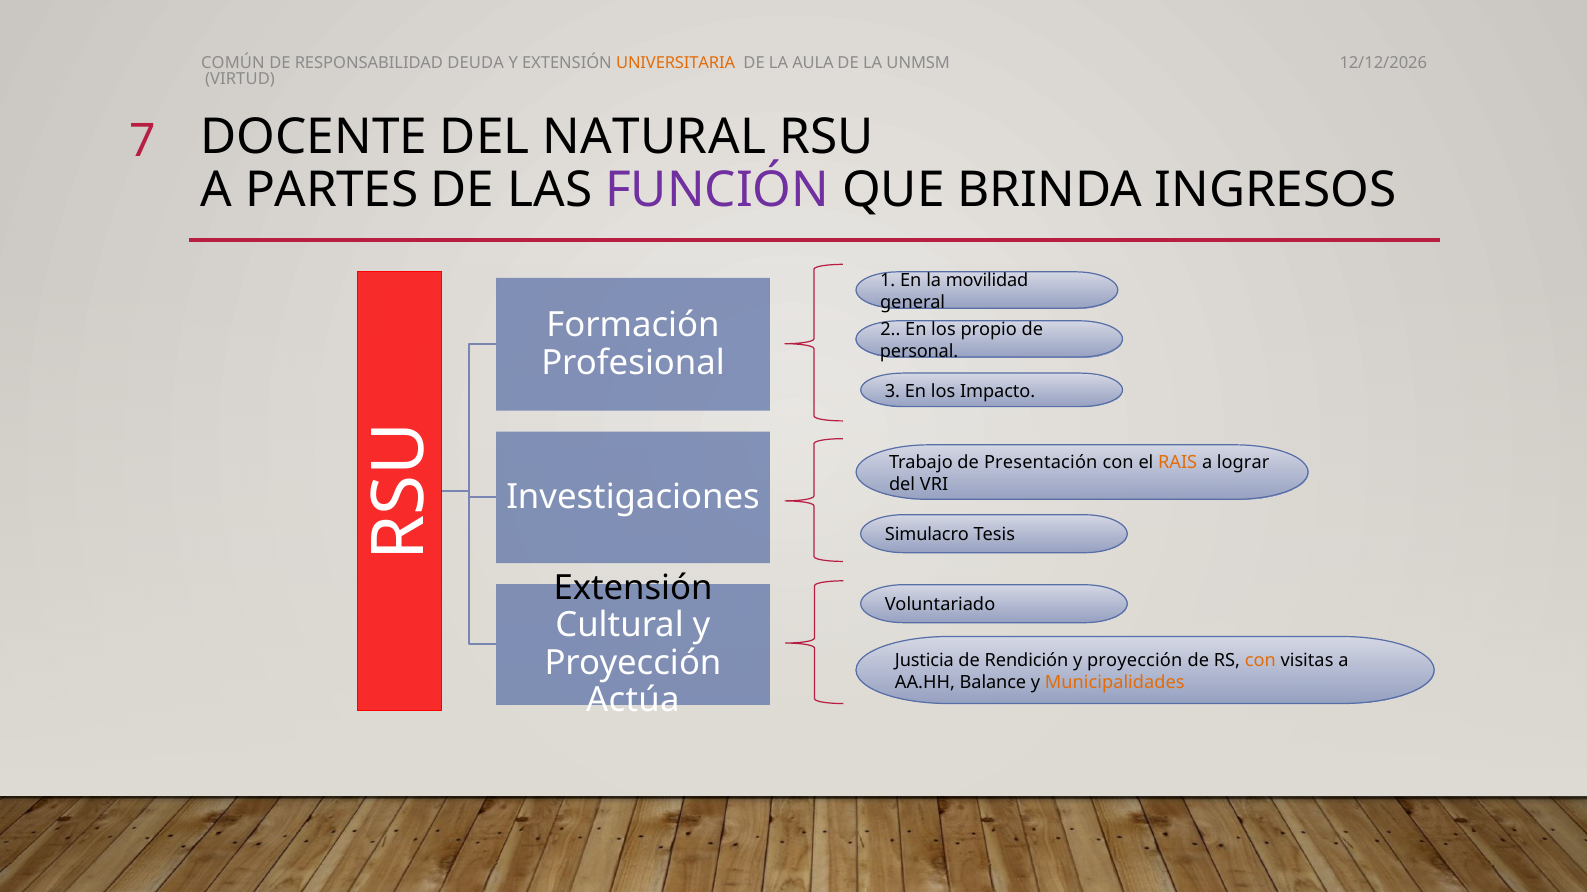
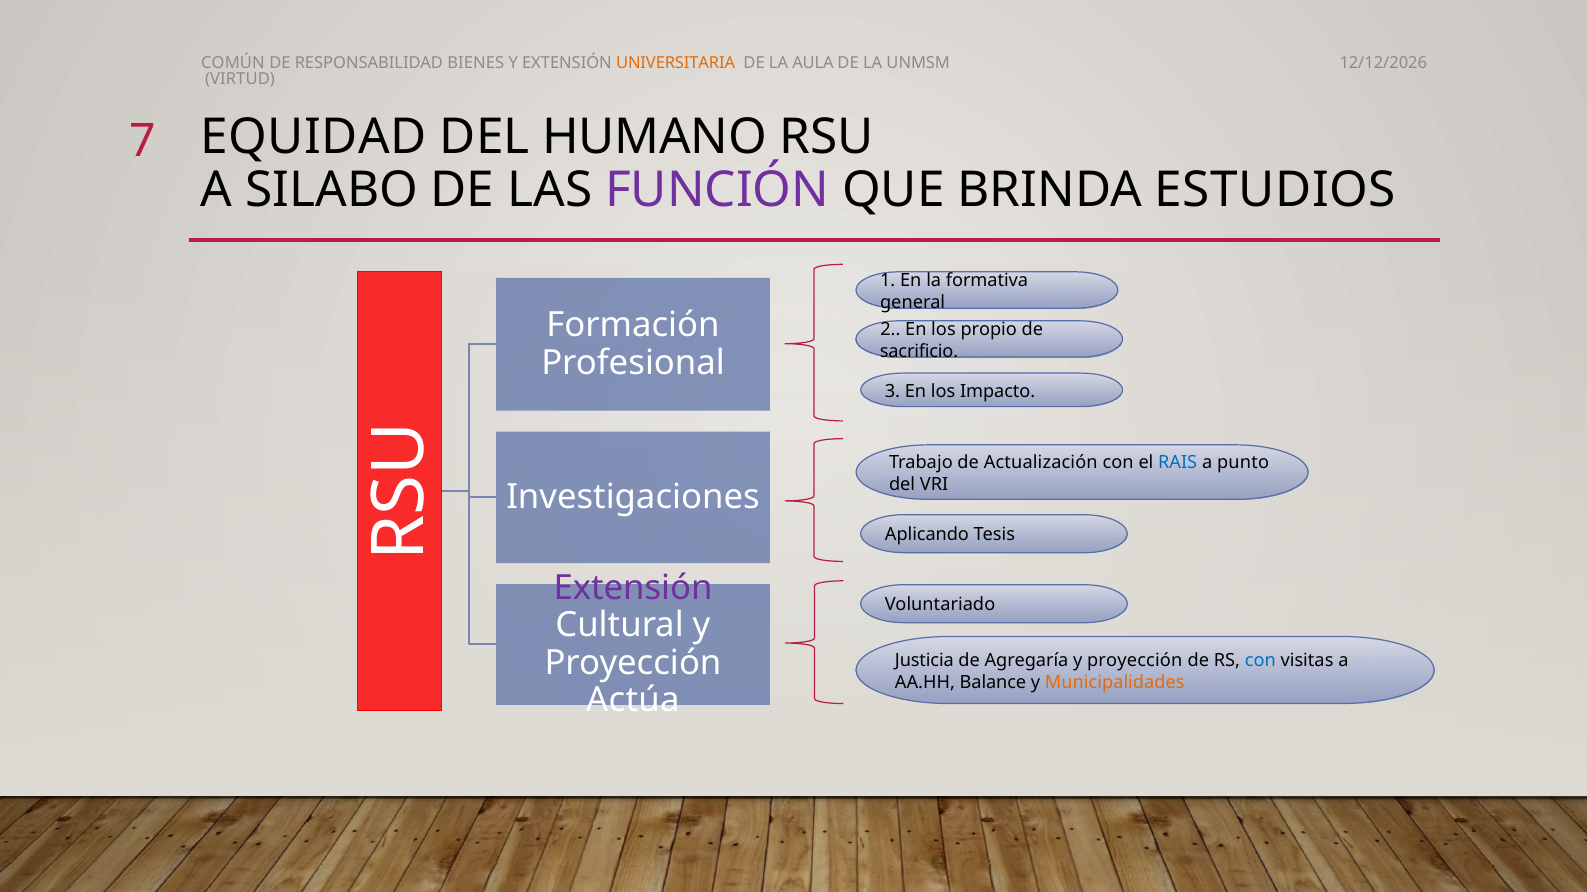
DEUDA: DEUDA -> BIENES (476, 63)
DOCENTE: DOCENTE -> EQUIDAD (314, 137)
NATURAL: NATURAL -> HUMANO (655, 137)
PARTES: PARTES -> SILABO (332, 191)
INGRESOS: INGRESOS -> ESTUDIOS (1275, 191)
movilidad: movilidad -> formativa (987, 281)
personal: personal -> sacrificio (919, 351)
Presentación: Presentación -> Actualización (1041, 463)
RAIS colour: orange -> blue (1178, 463)
lograr: lograr -> punto (1243, 463)
Simulacro: Simulacro -> Aplicando (927, 535)
Extensión colour: black -> purple (633, 589)
Rendición: Rendición -> Agregaría (1027, 661)
con colour: orange -> blue (1260, 661)
